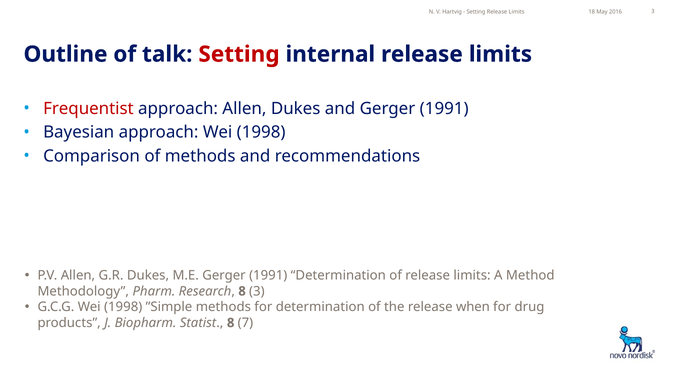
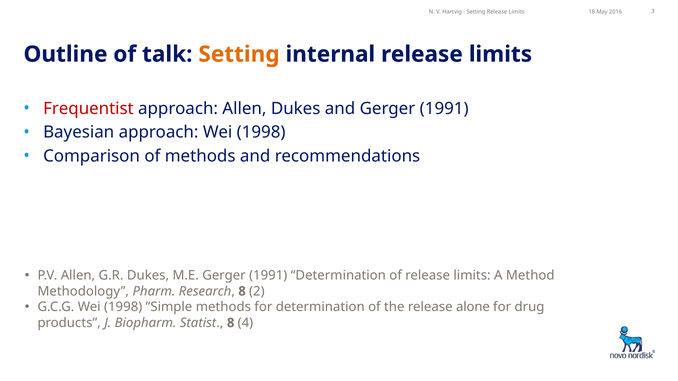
Setting colour: red -> orange (239, 54)
8 3: 3 -> 2 (257, 292)
when: when -> alone (473, 307)
7: 7 -> 4 (245, 323)
